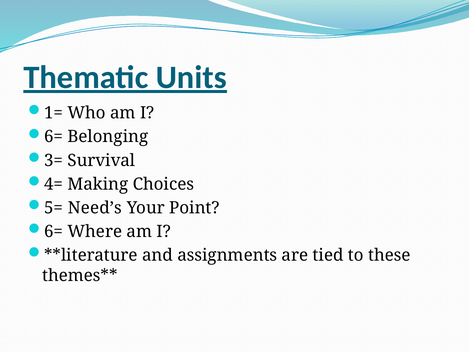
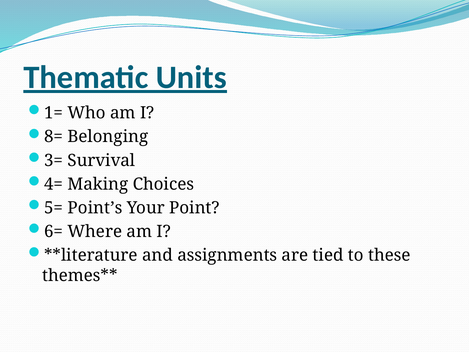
6=: 6= -> 8= (54, 137)
Need’s: Need’s -> Point’s (95, 208)
